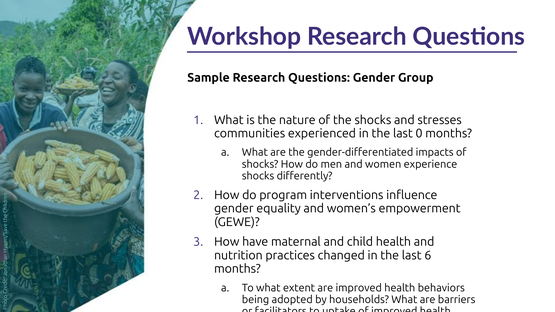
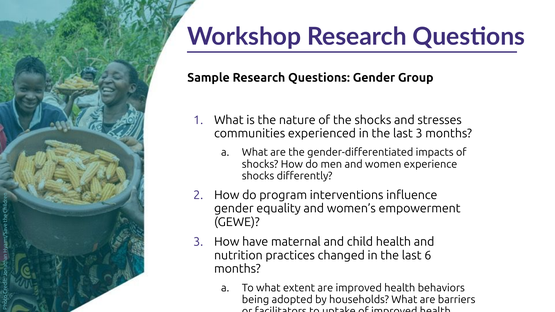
last 0: 0 -> 3 (419, 134)
